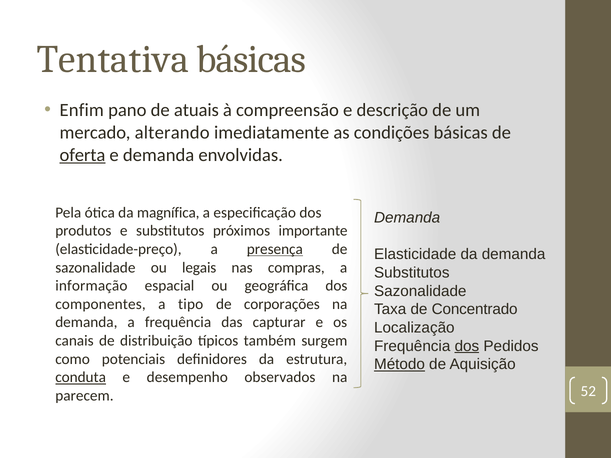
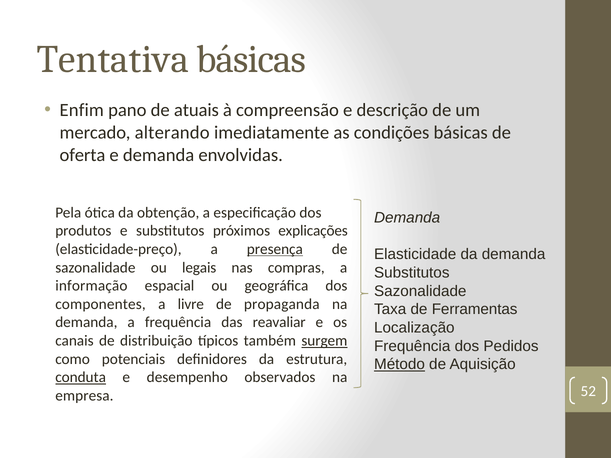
oferta underline: present -> none (82, 155)
magnífica: magnífica -> obtenção (168, 213)
importante: importante -> explicações (313, 231)
tipo: tipo -> livre (191, 304)
corporações: corporações -> propaganda (282, 304)
Concentrado: Concentrado -> Ferramentas (475, 310)
capturar: capturar -> reavaliar (279, 323)
surgem underline: none -> present (324, 341)
dos underline: present -> none (467, 346)
parecem: parecem -> empresa (84, 396)
